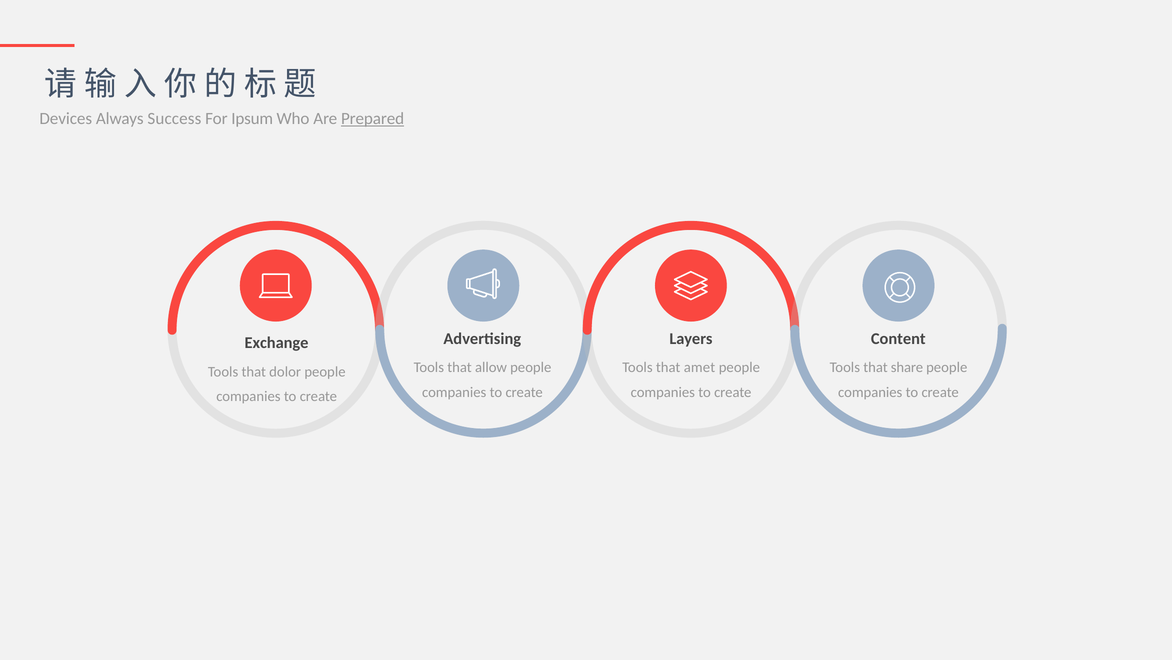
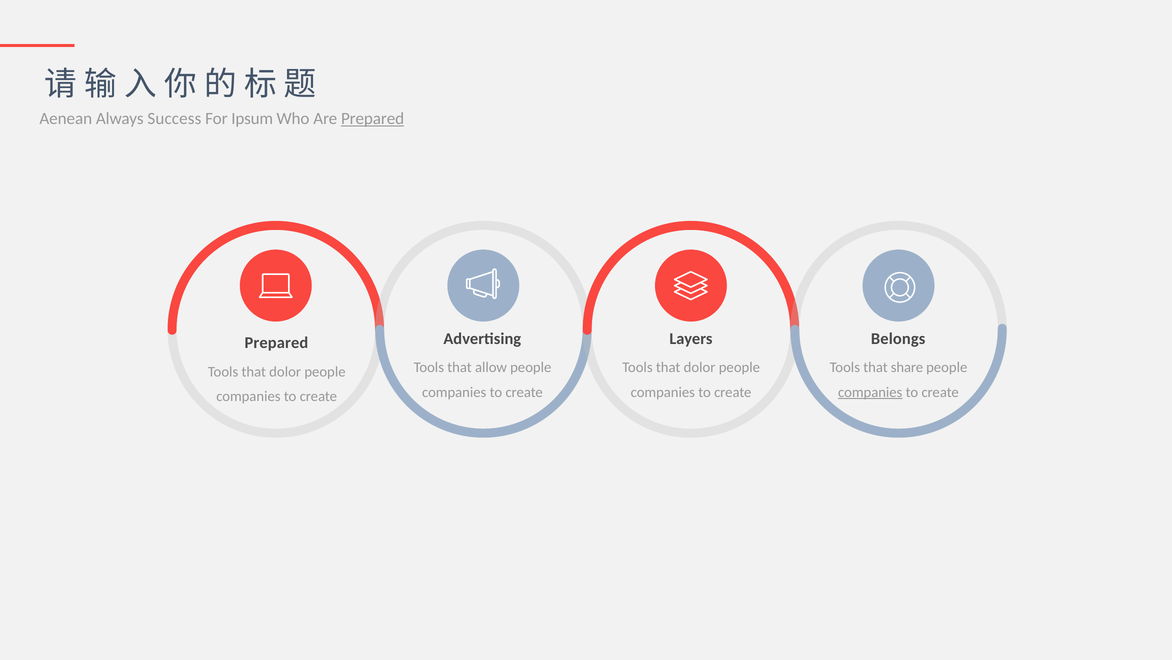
Devices: Devices -> Aenean (66, 118)
Content: Content -> Belongs (898, 338)
Exchange: Exchange -> Prepared (276, 343)
amet: amet -> dolor (700, 367)
companies underline: none -> present (870, 392)
